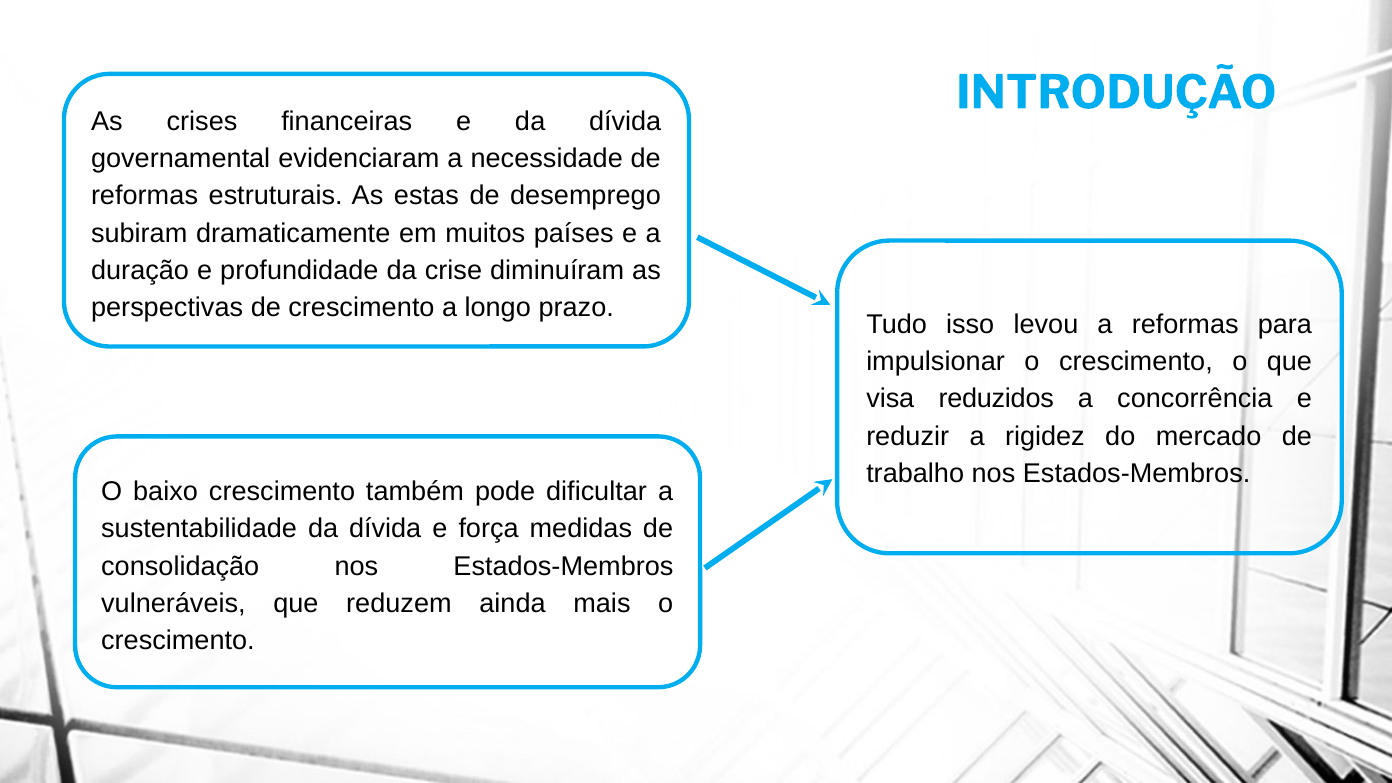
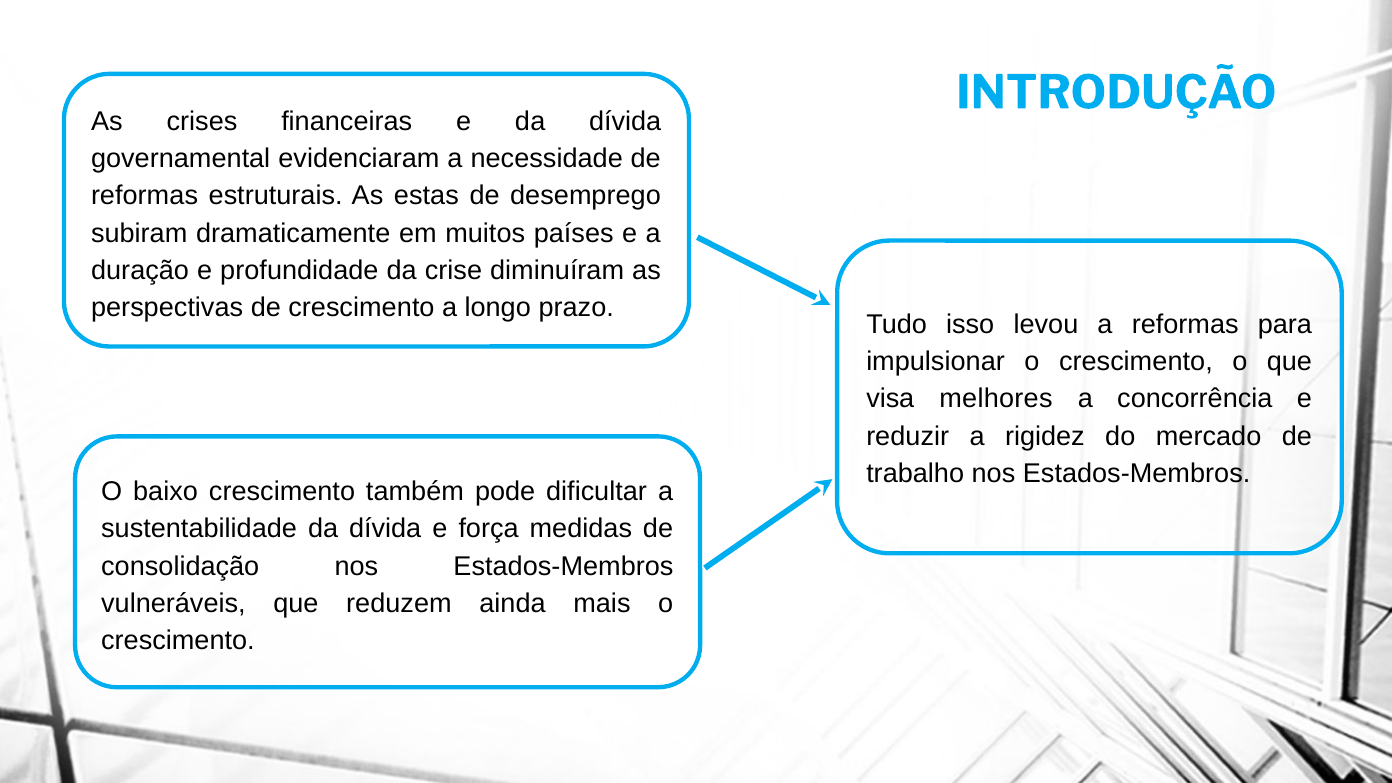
reduzidos: reduzidos -> melhores (996, 399)
